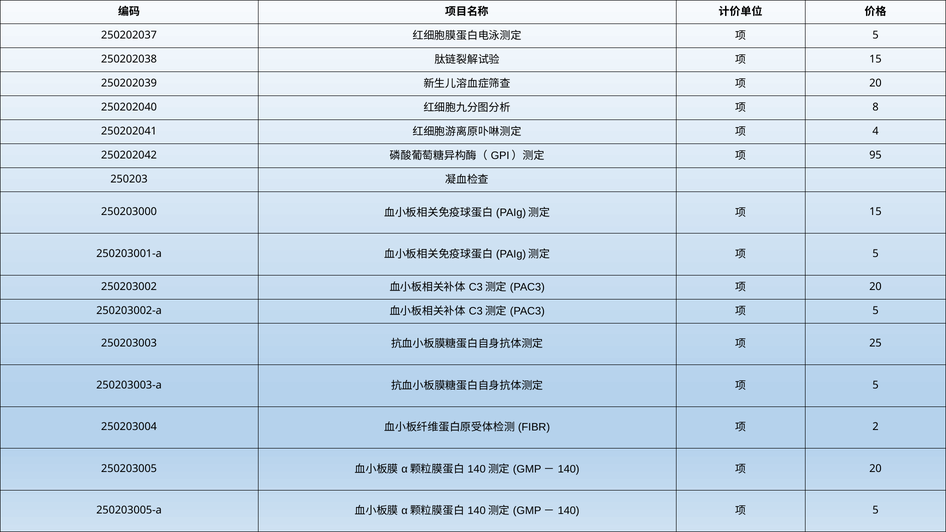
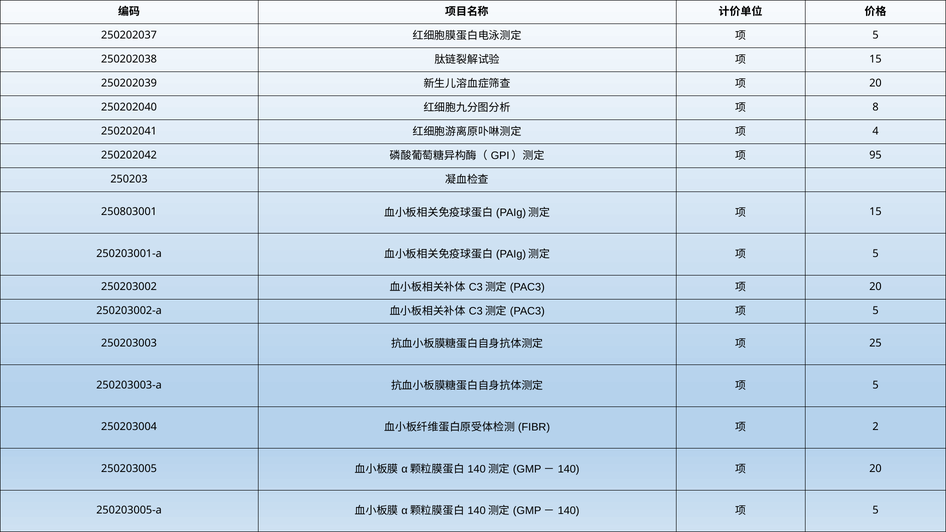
250203000: 250203000 -> 250803001 (129, 212)
